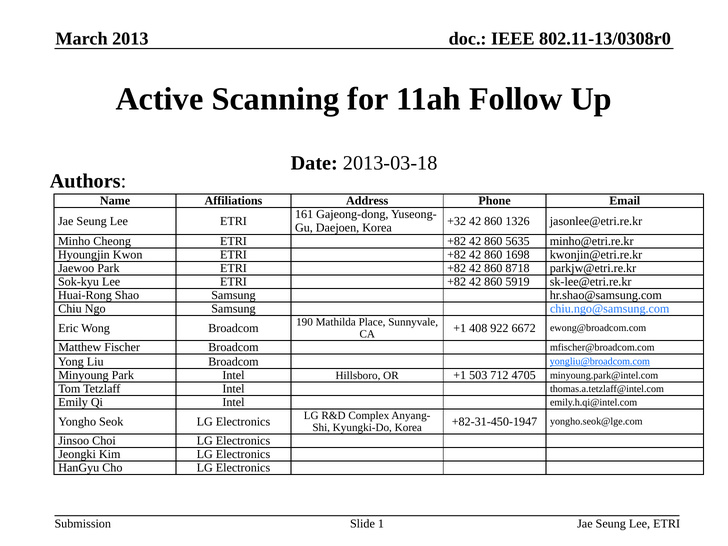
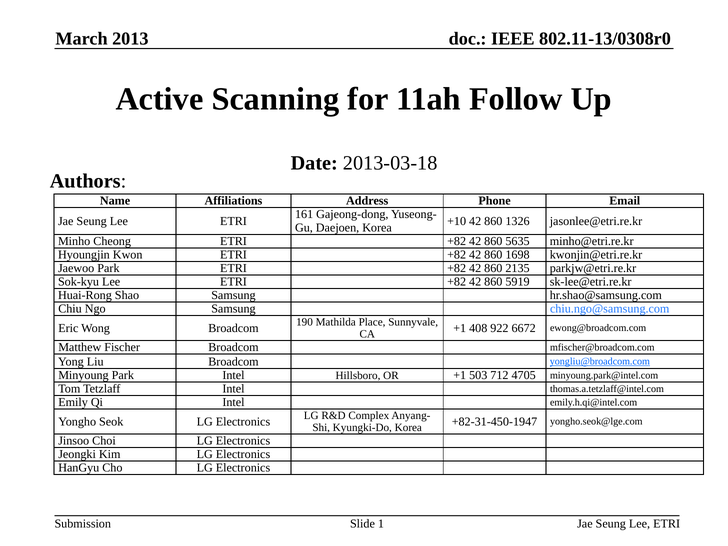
+32: +32 -> +10 (457, 221)
8718: 8718 -> 2135 (518, 268)
